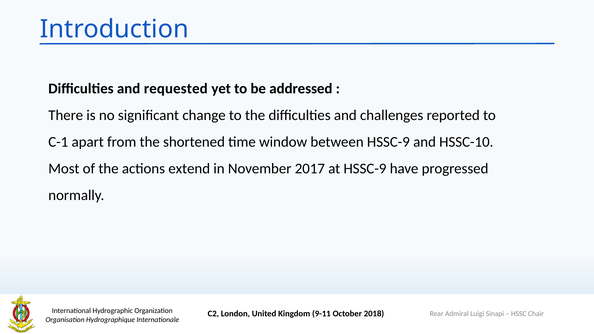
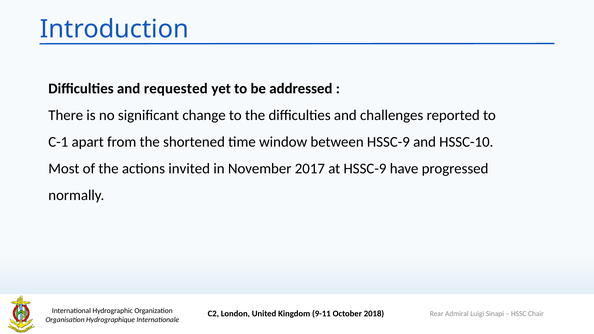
extend: extend -> invited (189, 169)
